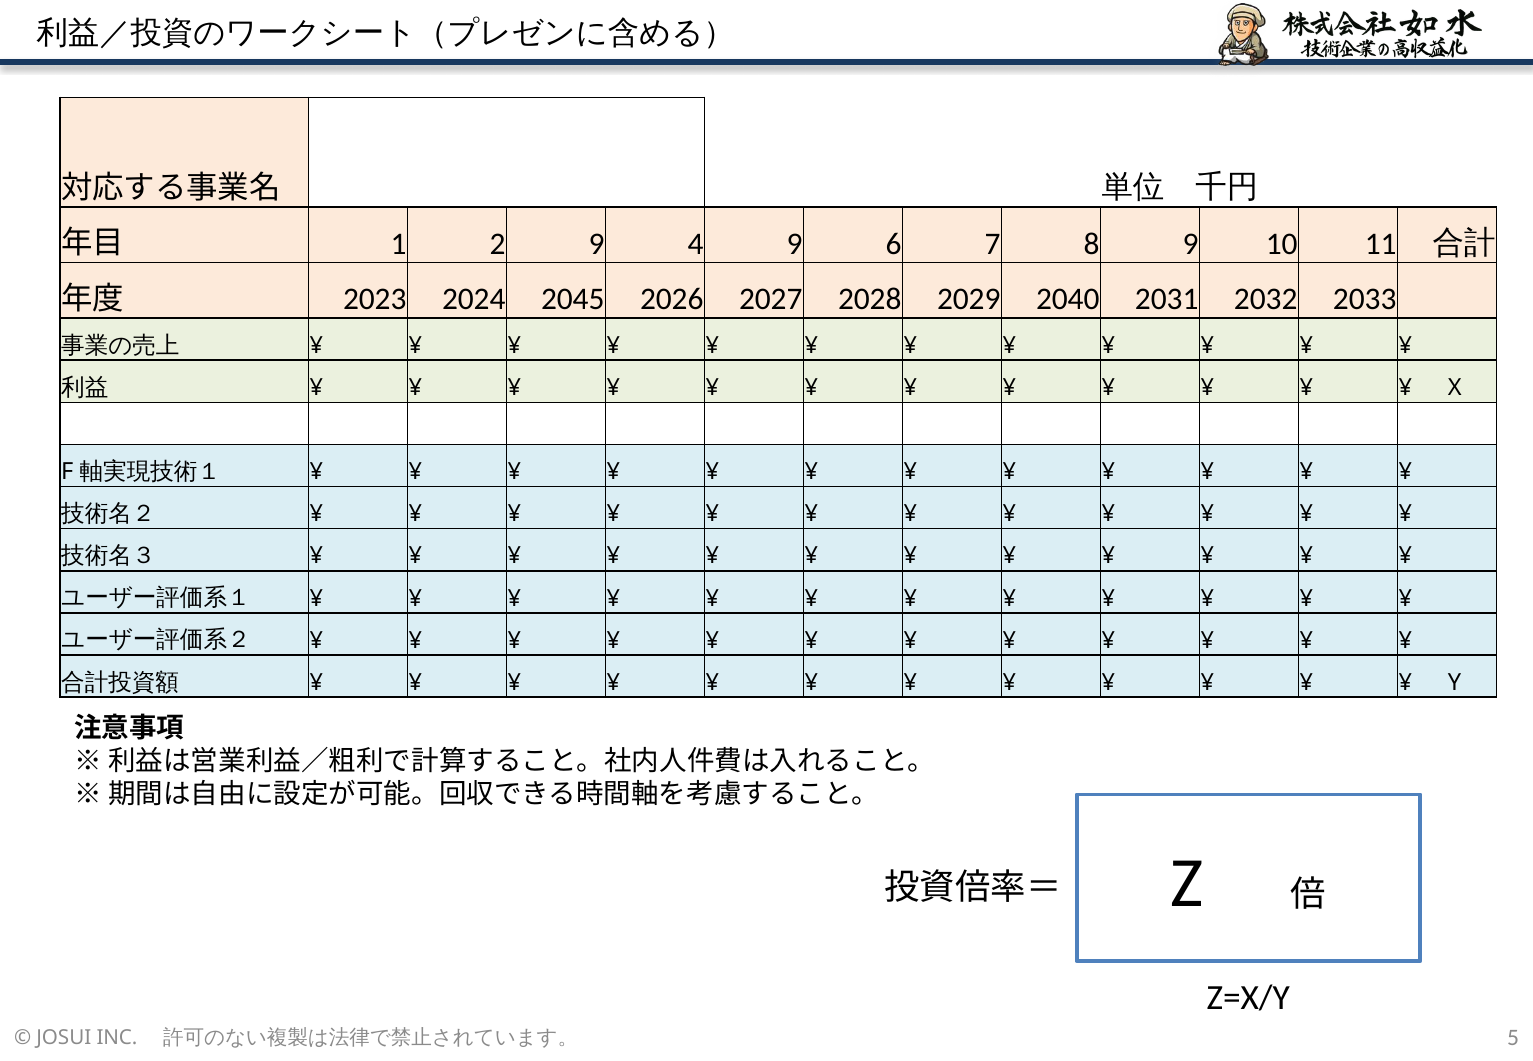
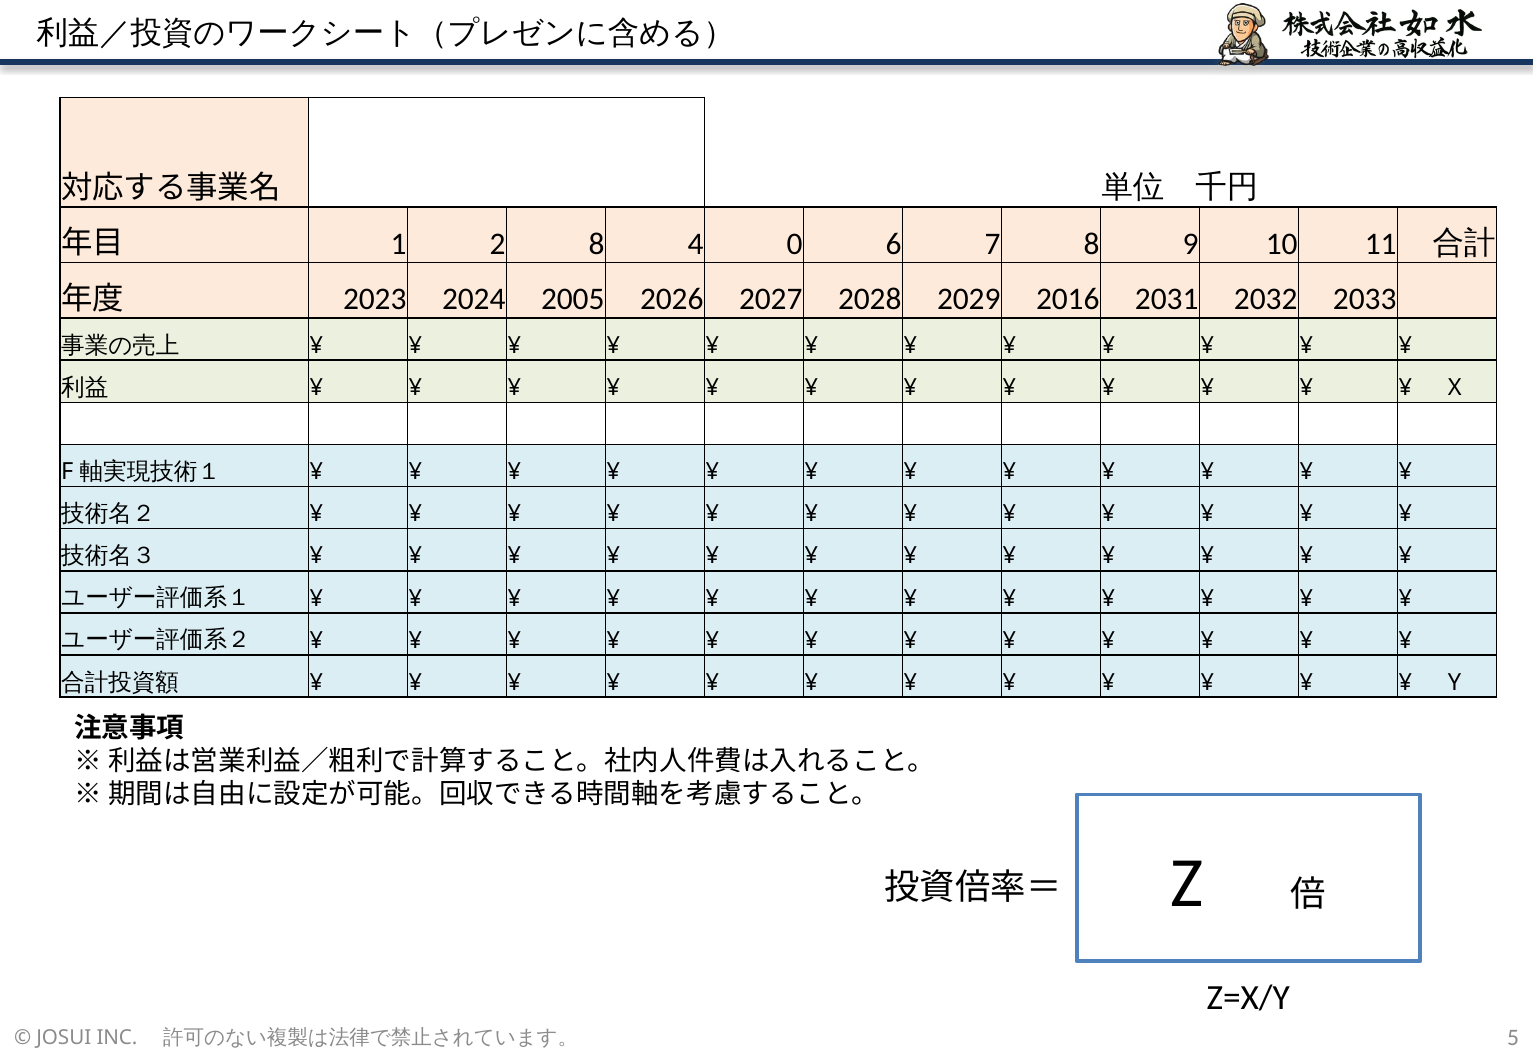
2 9: 9 -> 8 (597, 244)
4 9: 9 -> 0 (795, 244)
2045: 2045 -> 2005 (573, 299)
2040: 2040 -> 2016 (1068, 299)
